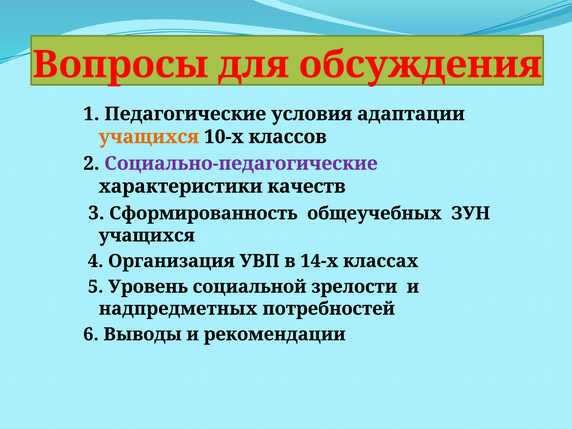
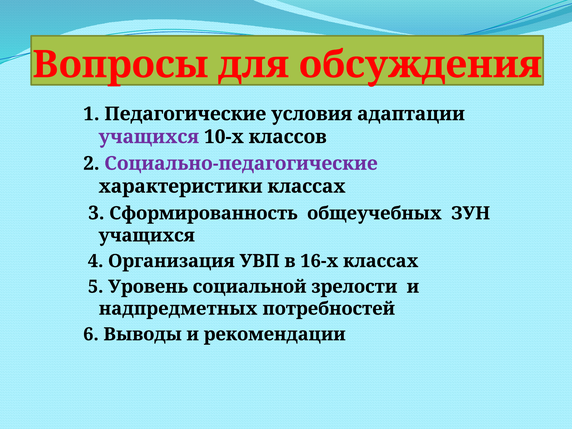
учащихся colour: orange -> purple (149, 137)
характеристики качеств: качеств -> классах (307, 186)
14-х: 14-х -> 16-х (319, 261)
